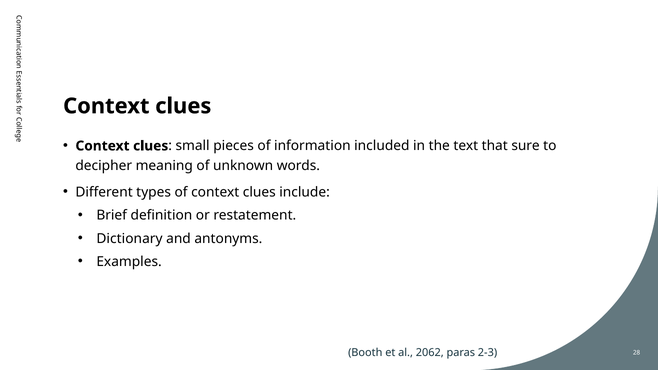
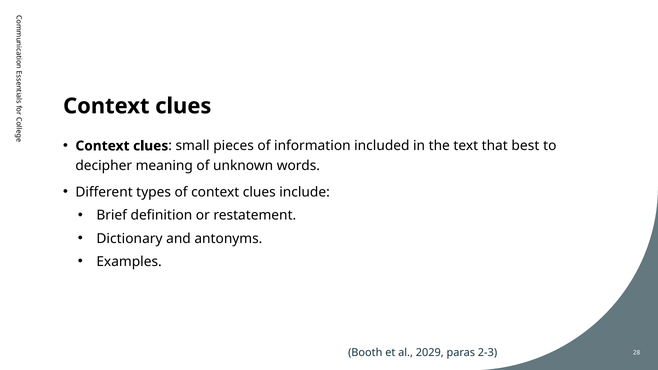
sure: sure -> best (525, 146)
2062: 2062 -> 2029 (430, 353)
